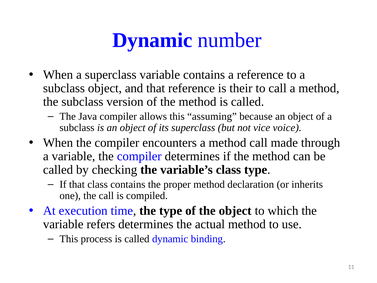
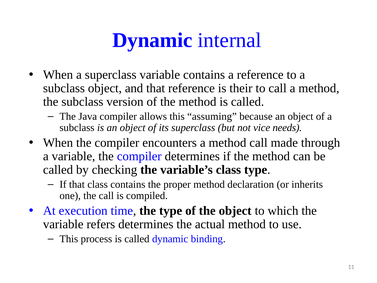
number: number -> internal (230, 40)
voice: voice -> needs (287, 128)
